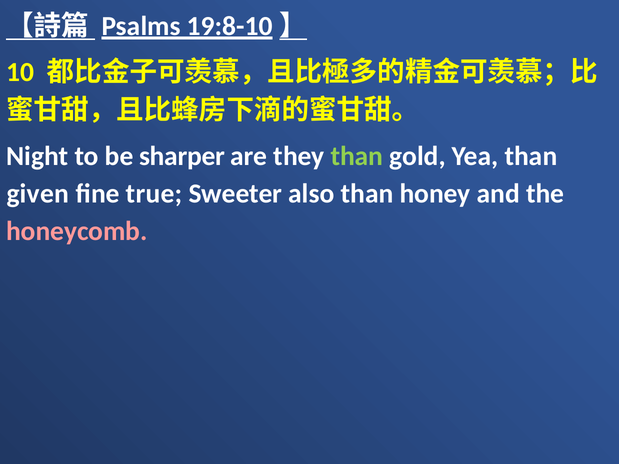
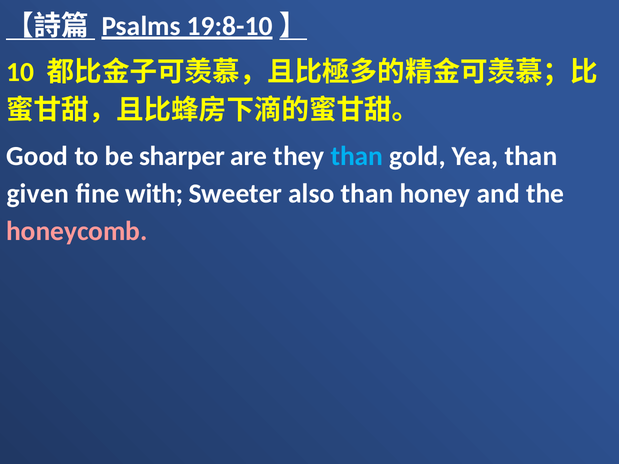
Night: Night -> Good (37, 156)
than colour: light green -> light blue (357, 156)
true: true -> with (154, 194)
